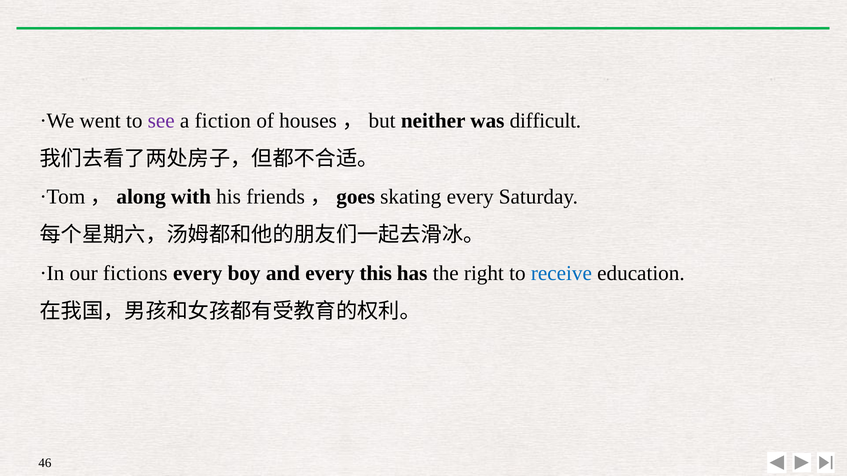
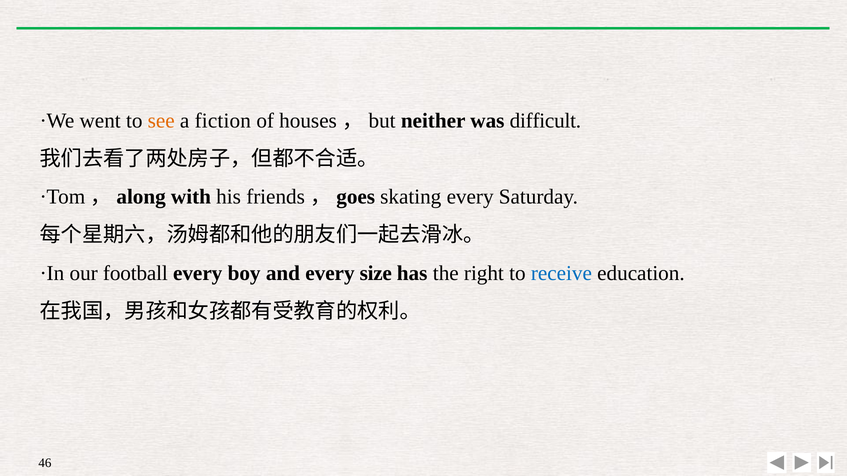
see colour: purple -> orange (161, 121)
fictions: fictions -> football (135, 273)
this: this -> size (376, 273)
